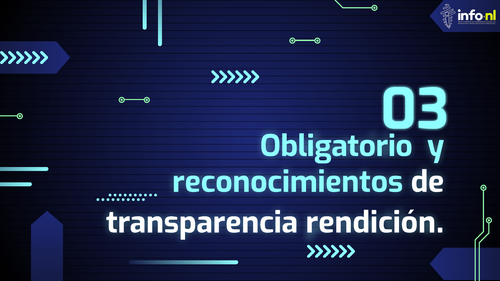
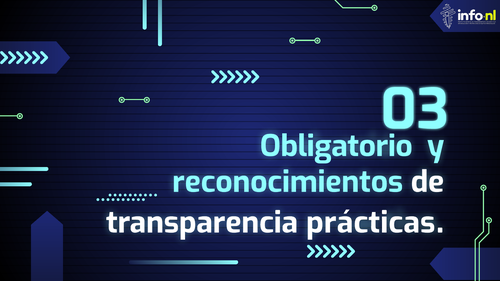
rendición: rendición -> prácticas (371, 223)
